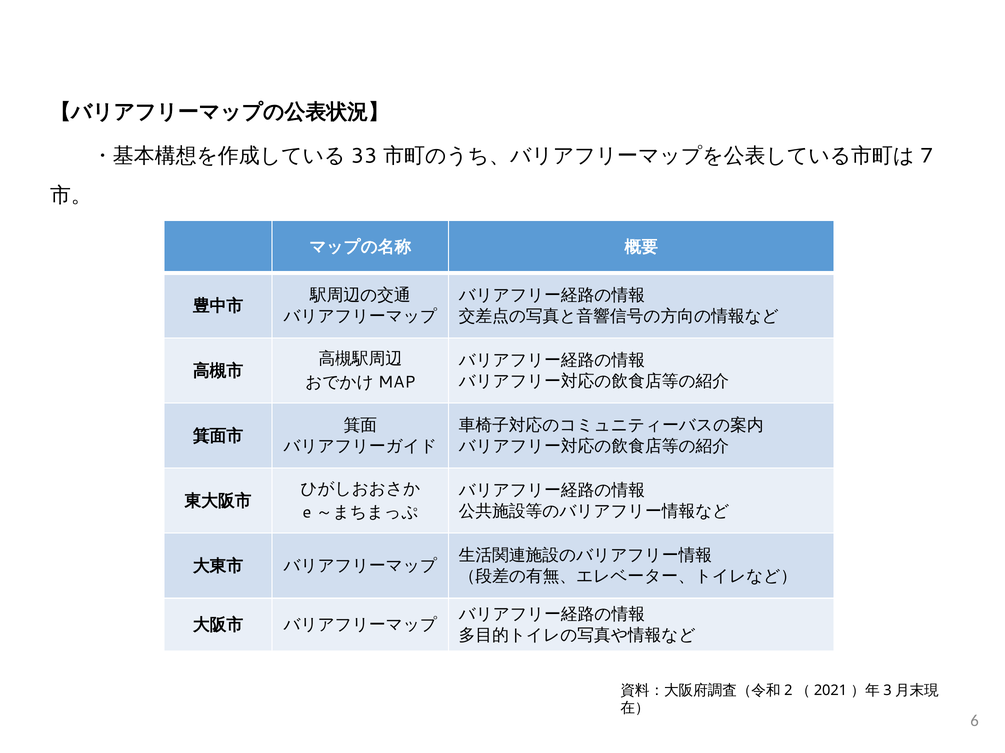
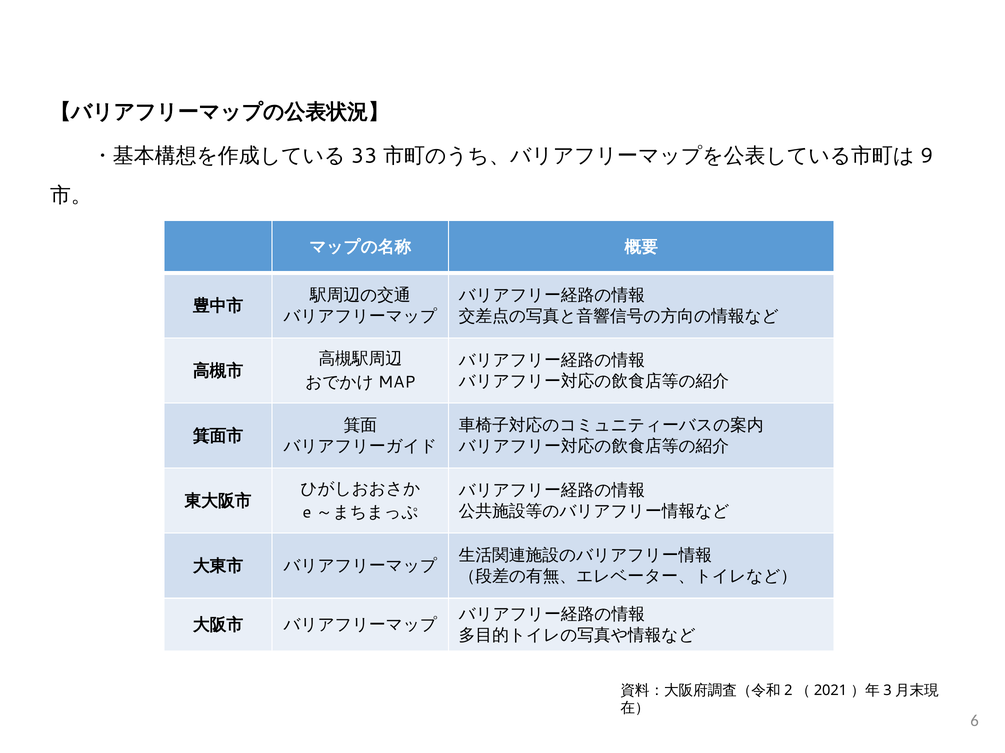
7: 7 -> 9 (927, 156)
